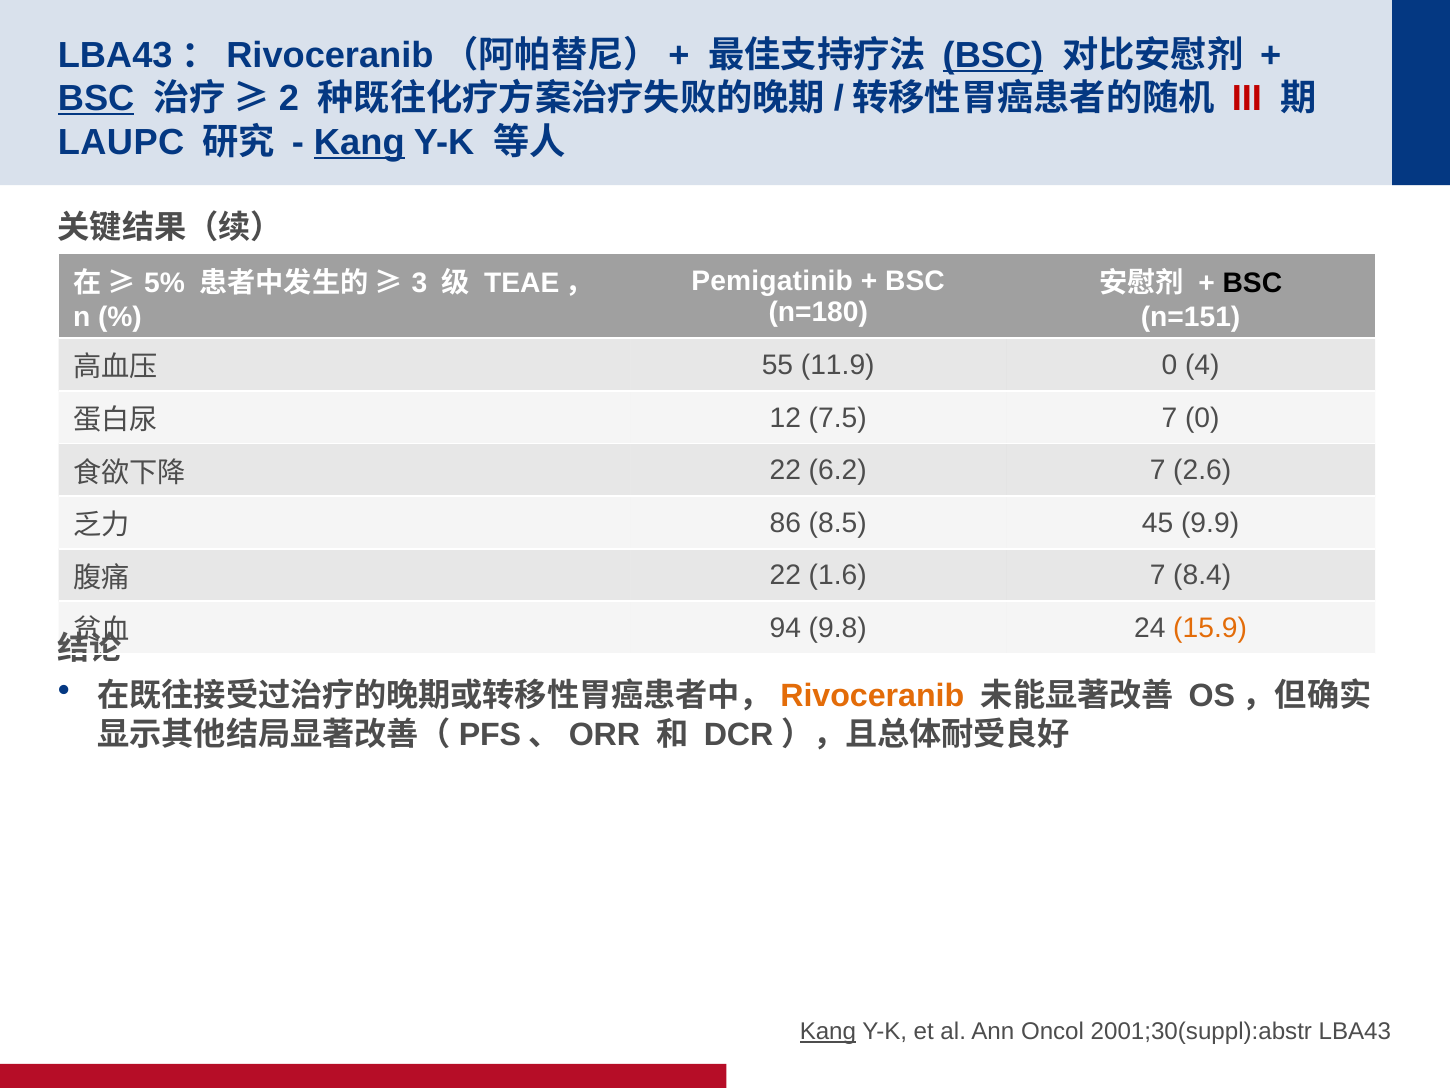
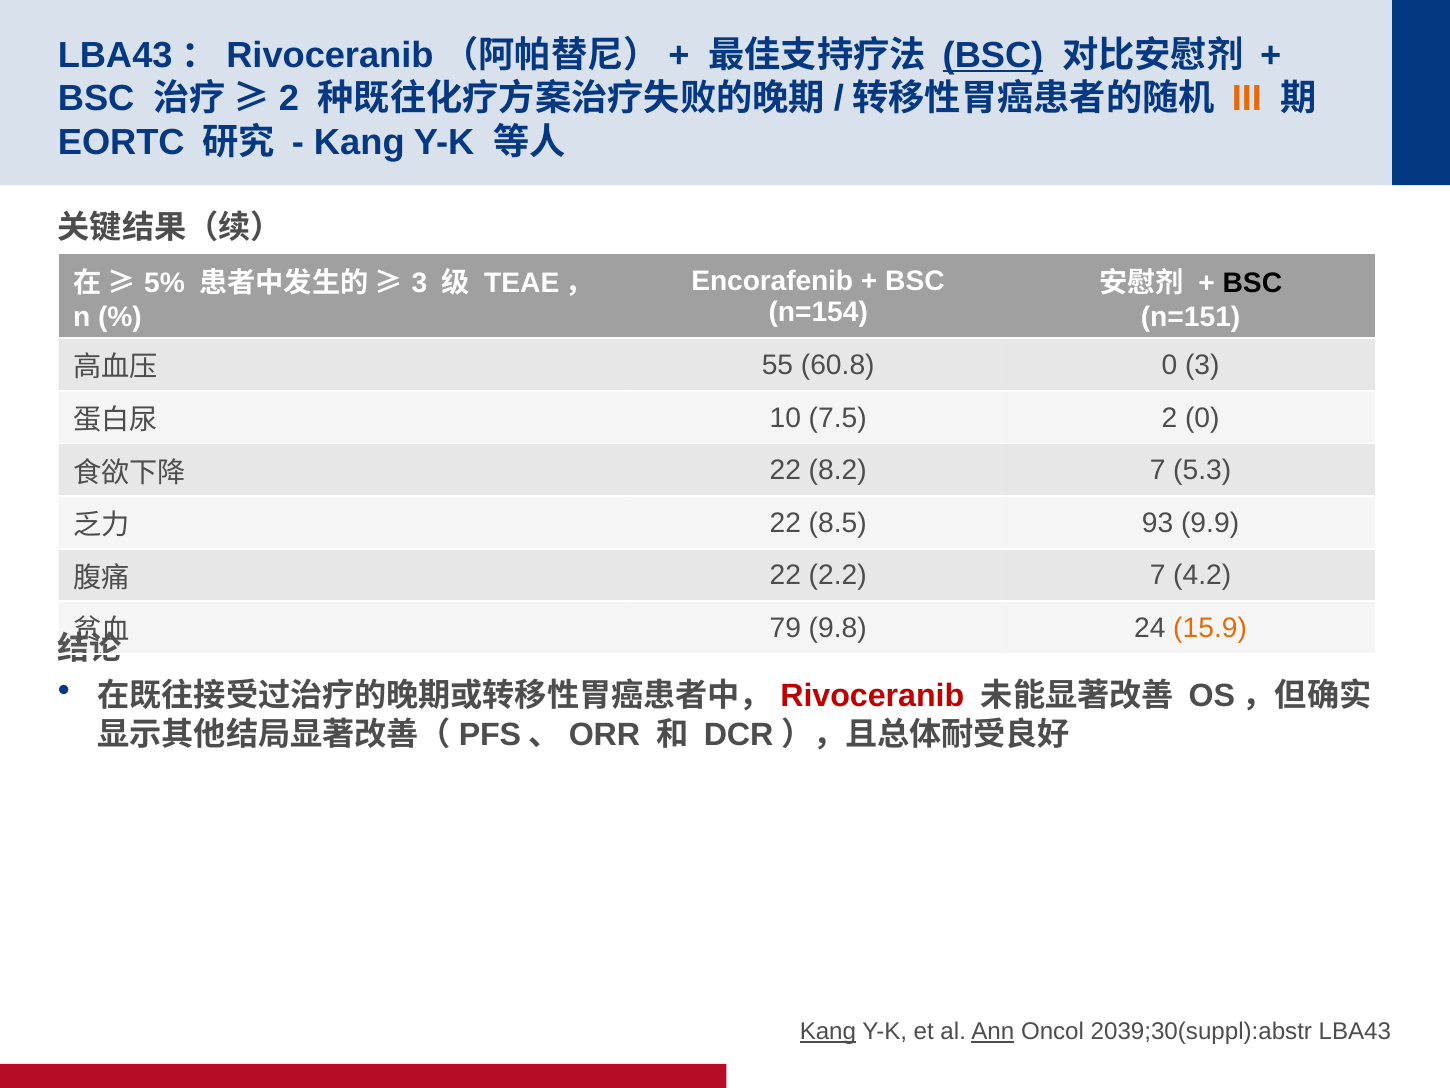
BSC underline: present -> none (96, 99)
III colour: red -> orange (1247, 99)
LAUPC: LAUPC -> EORTC (121, 142)
Kang underline: present -> none (359, 142)
Pemigatinib: Pemigatinib -> Encorafenib (772, 281)
n=180: n=180 -> n=154 (818, 312)
11.9: 11.9 -> 60.8 (838, 365)
0 4: 4 -> 3 (1202, 365)
12: 12 -> 10 (785, 418)
7.5 7: 7 -> 2 (1169, 418)
6.2: 6.2 -> 8.2 (838, 470)
2.6: 2.6 -> 5.3 (1202, 470)
86: 86 -> 22 (785, 523)
45: 45 -> 93 (1158, 523)
1.6: 1.6 -> 2.2 (838, 575)
8.4: 8.4 -> 4.2 (1202, 575)
94: 94 -> 79 (785, 628)
Rivoceranib colour: orange -> red (872, 696)
Ann underline: none -> present (993, 1031)
2001;30(suppl):abstr: 2001;30(suppl):abstr -> 2039;30(suppl):abstr (1201, 1031)
